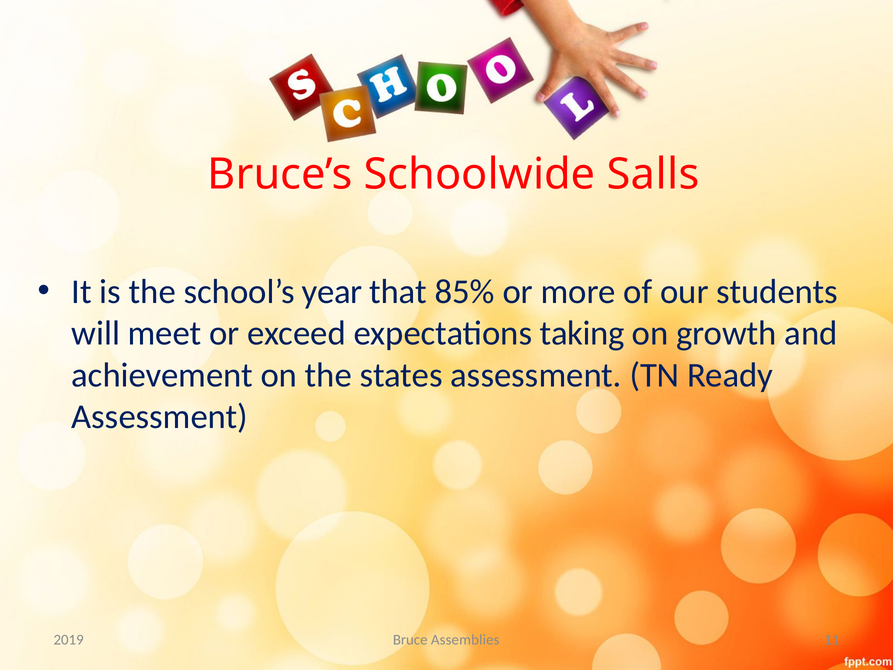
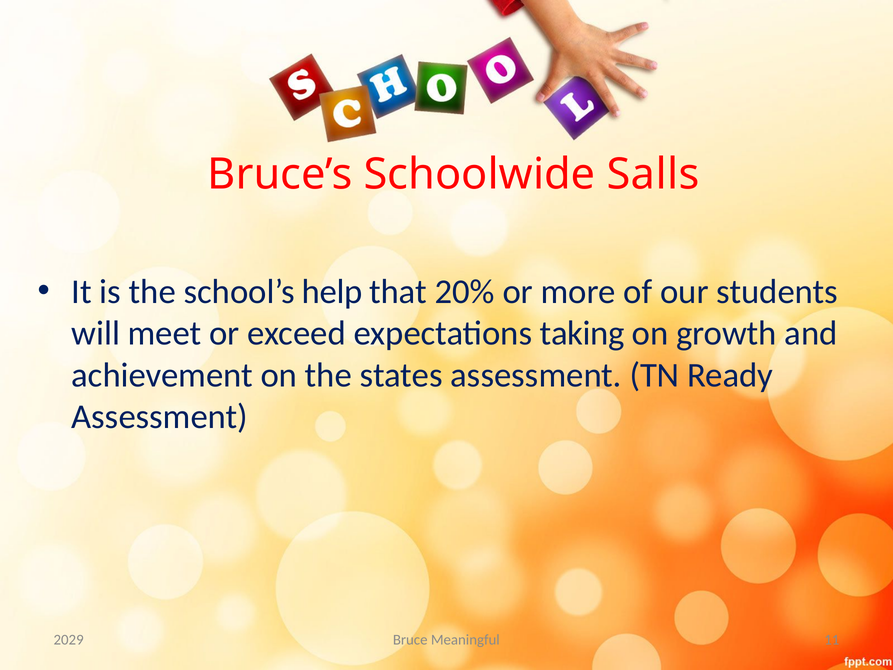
year: year -> help (332, 292)
85%: 85% -> 20% (465, 292)
Assemblies: Assemblies -> Meaningful (465, 639)
2019: 2019 -> 2029 (69, 640)
